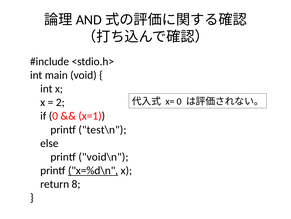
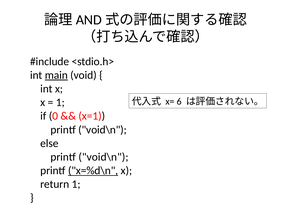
main underline: none -> present (56, 75)
x= 0: 0 -> 6 (179, 101)
2: 2 -> 1 (60, 102)
test\n: test\n -> void\n (103, 129)
return 8: 8 -> 1 (76, 184)
